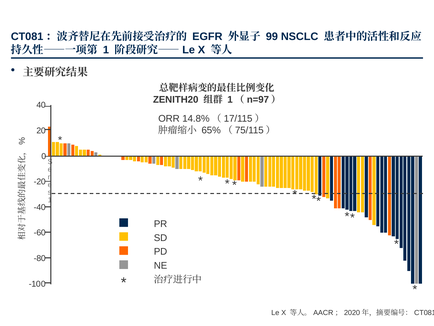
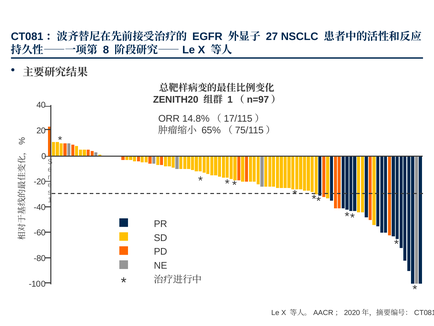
99: 99 -> 27 (272, 37)
1: 1 -> 8 (106, 50)
